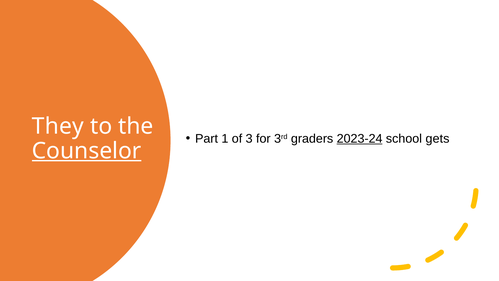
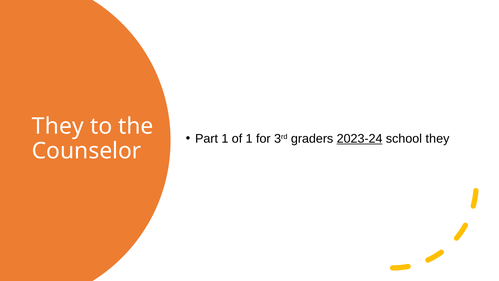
of 3: 3 -> 1 (249, 138)
school gets: gets -> they (438, 138)
Counselor underline: present -> none (87, 151)
